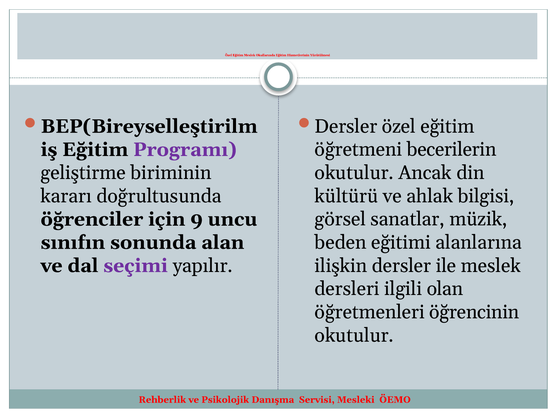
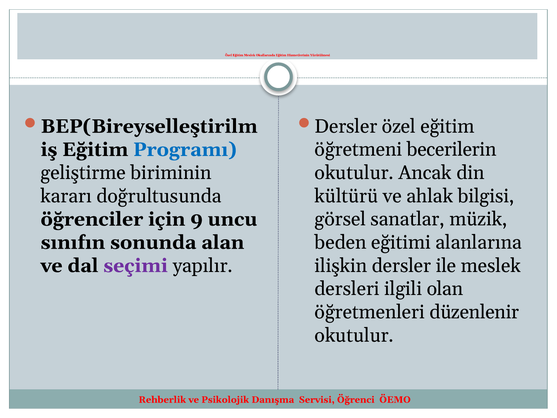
Programı colour: purple -> blue (185, 150)
öğrencinin: öğrencinin -> düzenlenir (474, 312)
Mesleki: Mesleki -> Öğrenci (356, 399)
